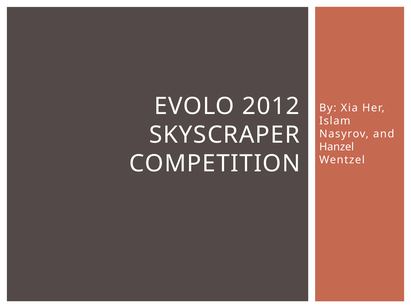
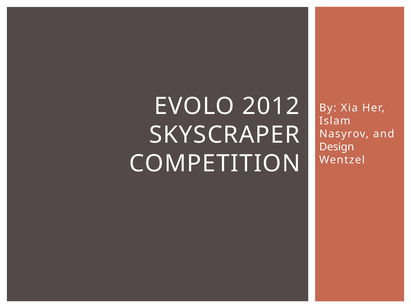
Hanzel: Hanzel -> Design (337, 147)
